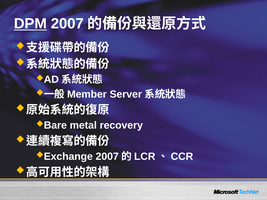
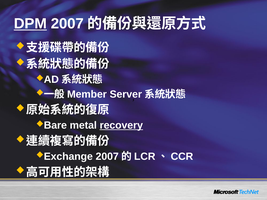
recovery underline: none -> present (121, 125)
